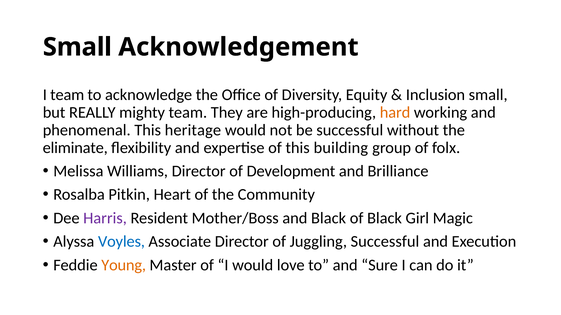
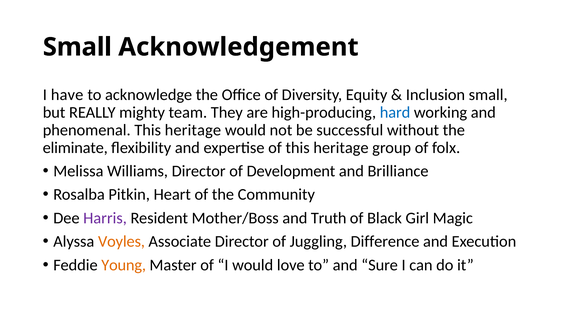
I team: team -> have (67, 95)
hard colour: orange -> blue (395, 113)
of this building: building -> heritage (341, 148)
and Black: Black -> Truth (329, 218)
Voyles colour: blue -> orange (121, 242)
Juggling Successful: Successful -> Difference (385, 242)
